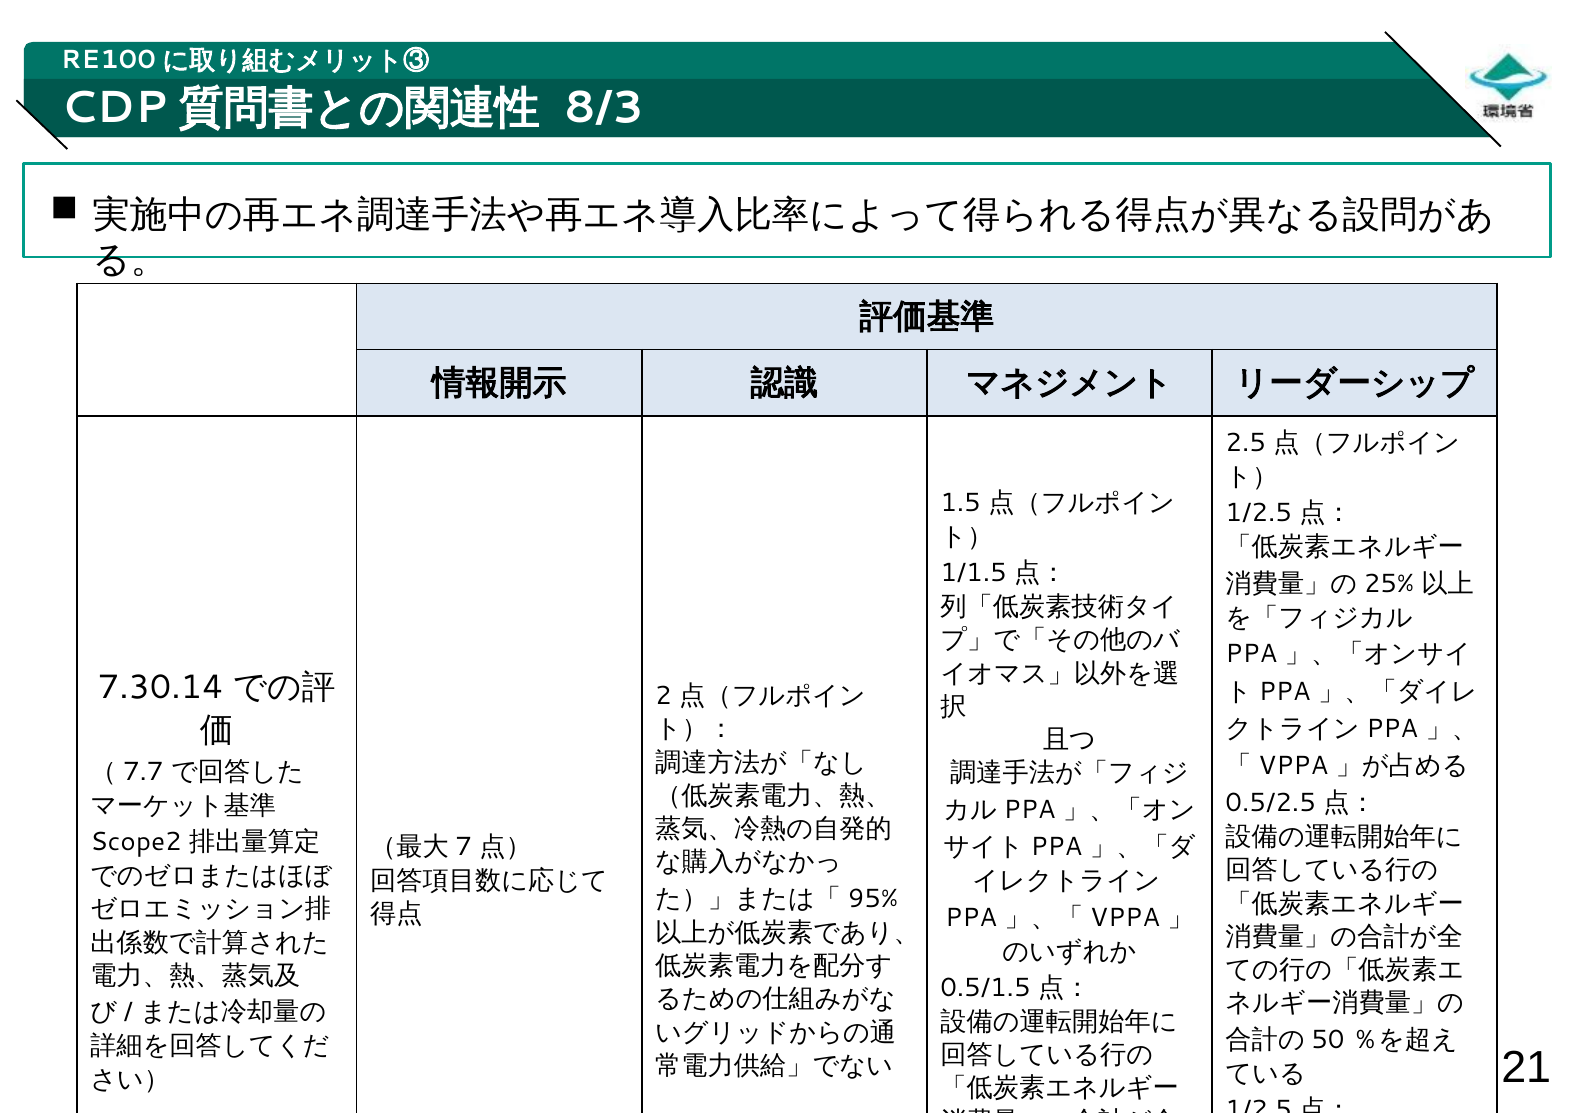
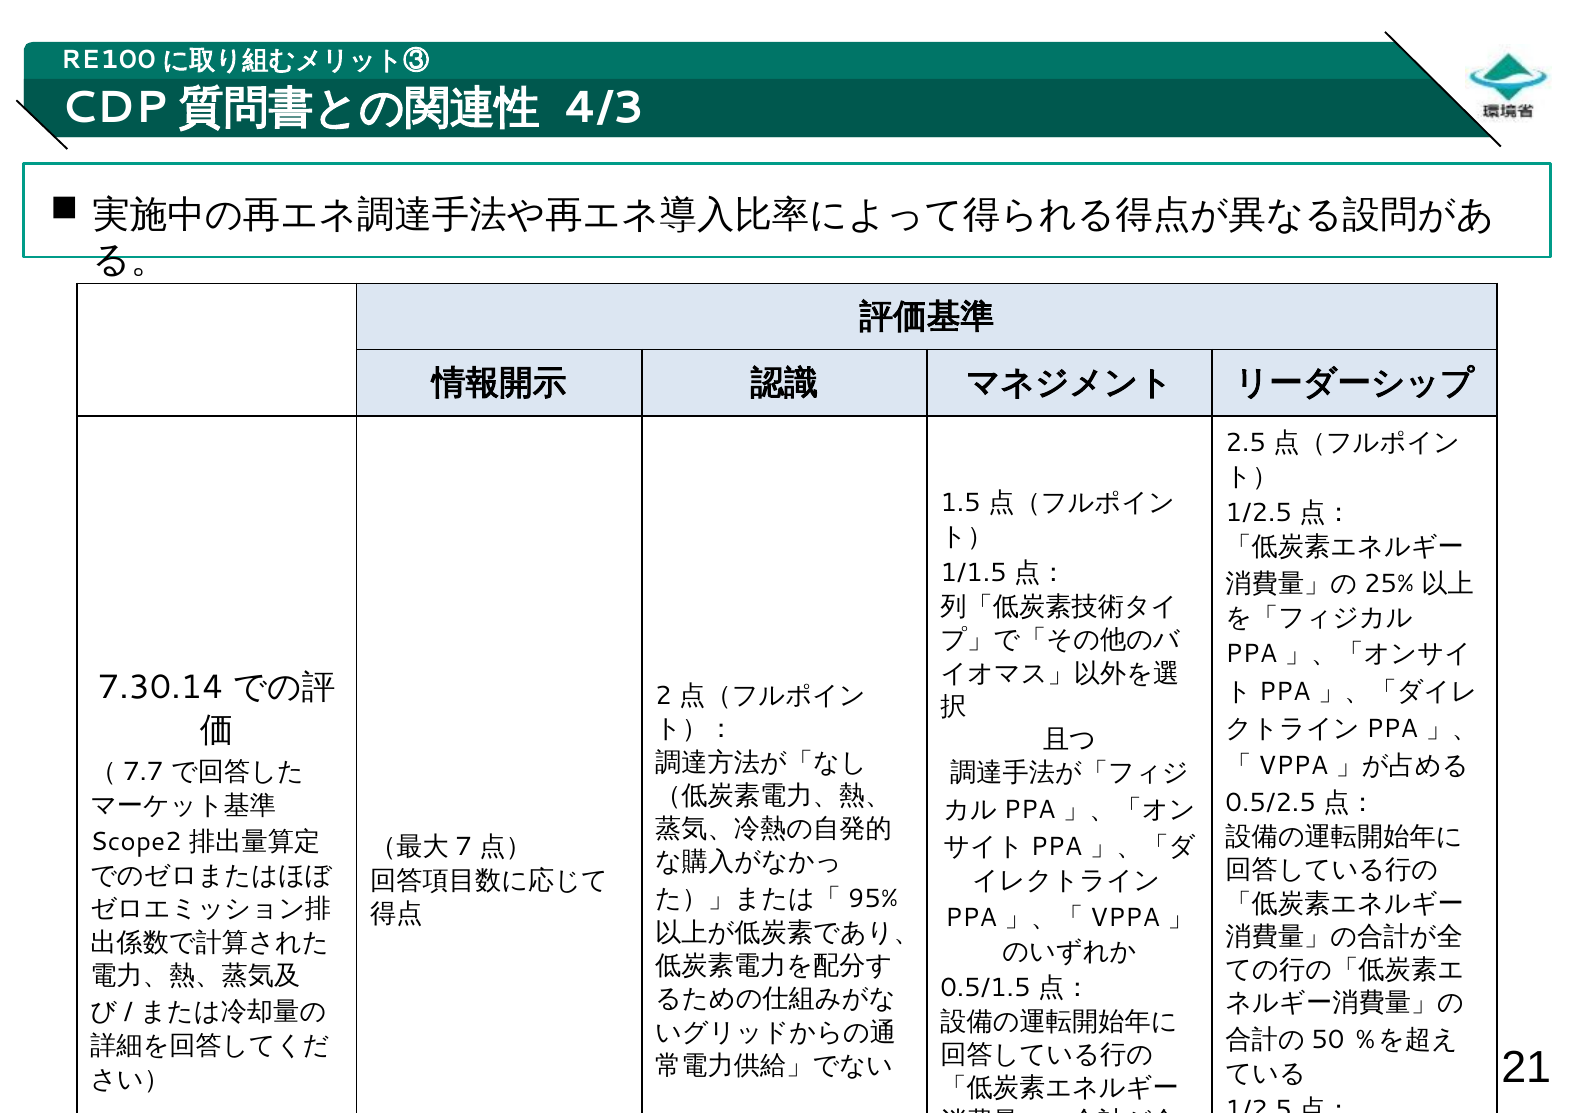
8/3: 8/3 -> 4/3 (604, 108)
